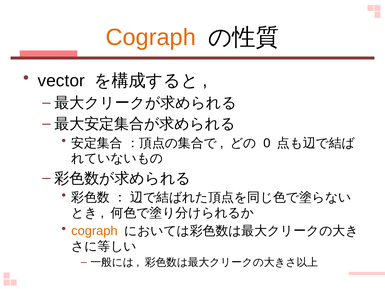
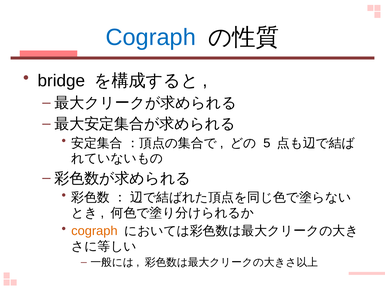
Cograph colour: orange -> blue (151, 37)
vector: vector -> bridge (61, 81)
0: 0 -> 5 (267, 143)
